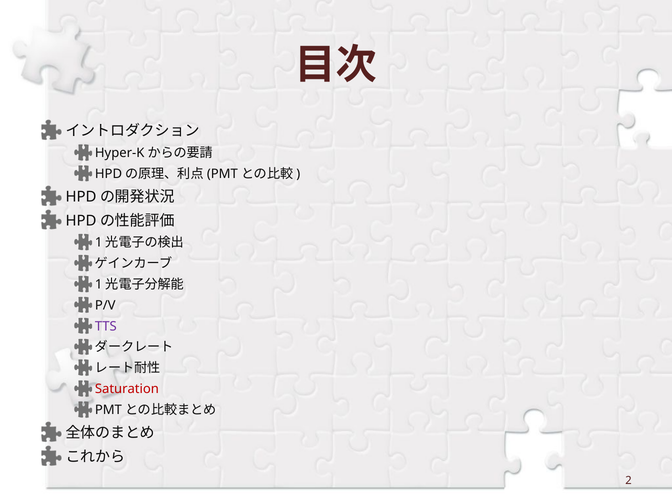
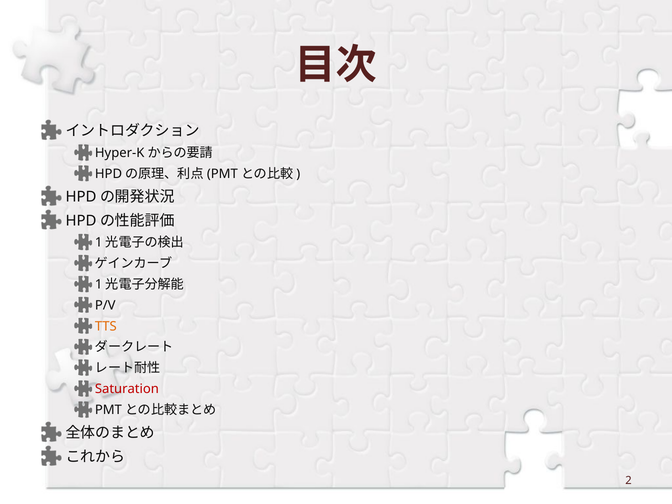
TTS colour: purple -> orange (106, 326)
